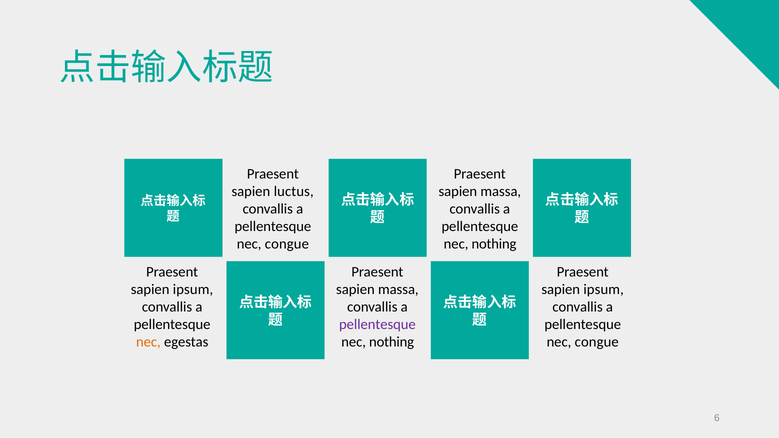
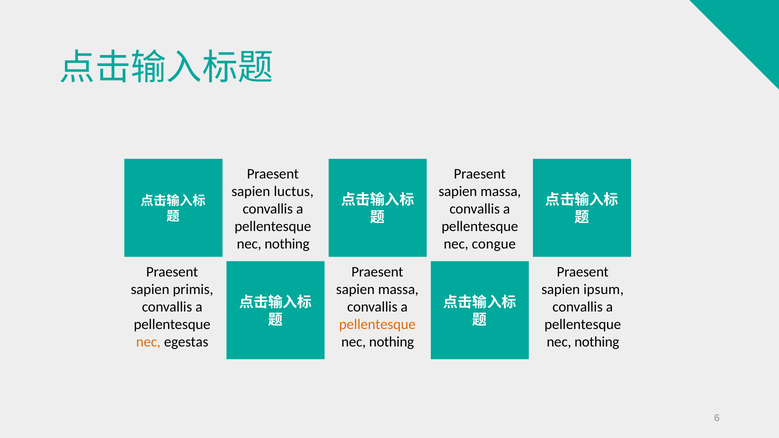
congue: congue -> nothing (287, 244)
nothing: nothing -> congue (494, 244)
ipsum: ipsum -> primis (193, 289)
pellentesque colour: purple -> orange (377, 324)
congue: congue -> nothing (597, 342)
